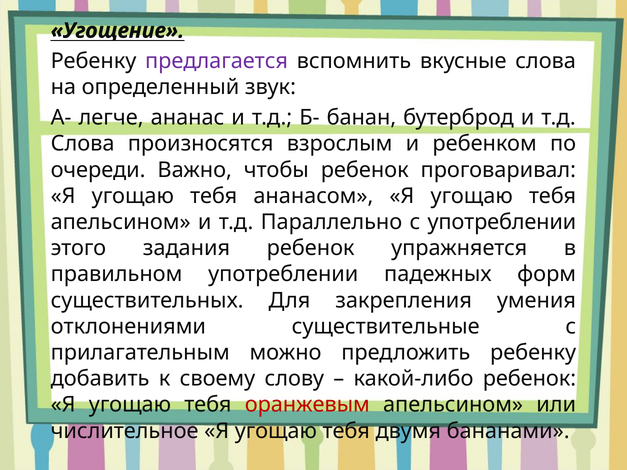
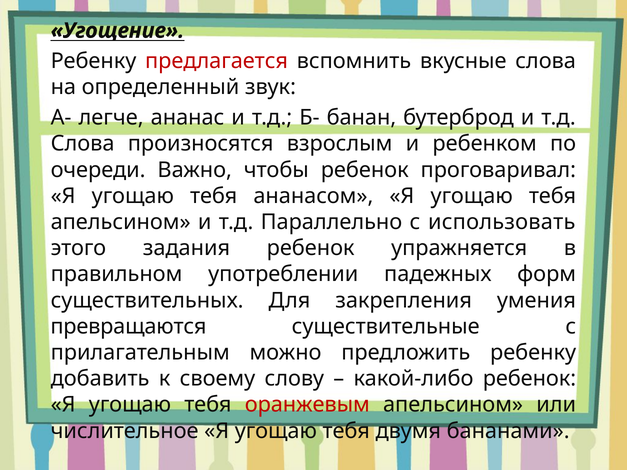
предлагается colour: purple -> red (217, 61)
с употреблении: употреблении -> использовать (502, 222)
отклонениями: отклонениями -> превращаются (128, 327)
